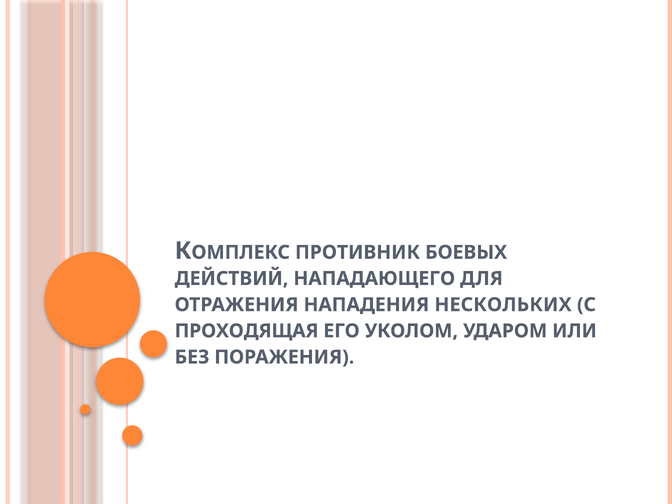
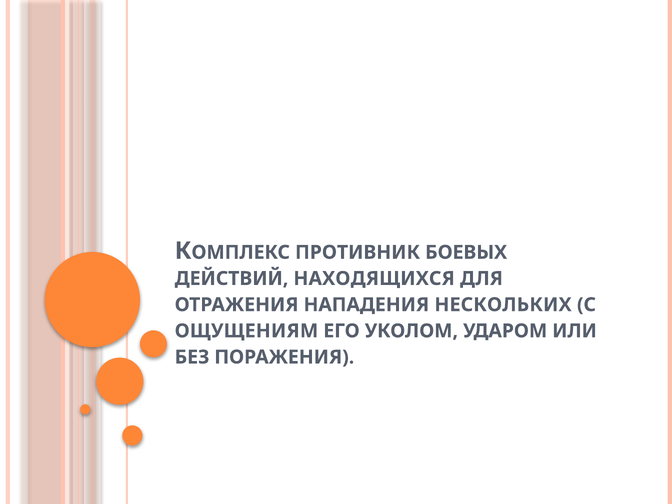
НАПАДАЮЩЕГО: НАПАДАЮЩЕГО -> НАХОДЯЩИХСЯ (374, 279)
ПРОХОДЯЩАЯ: ПРОХОДЯЩАЯ -> ОЩУЩЕНИЯМ (246, 331)
